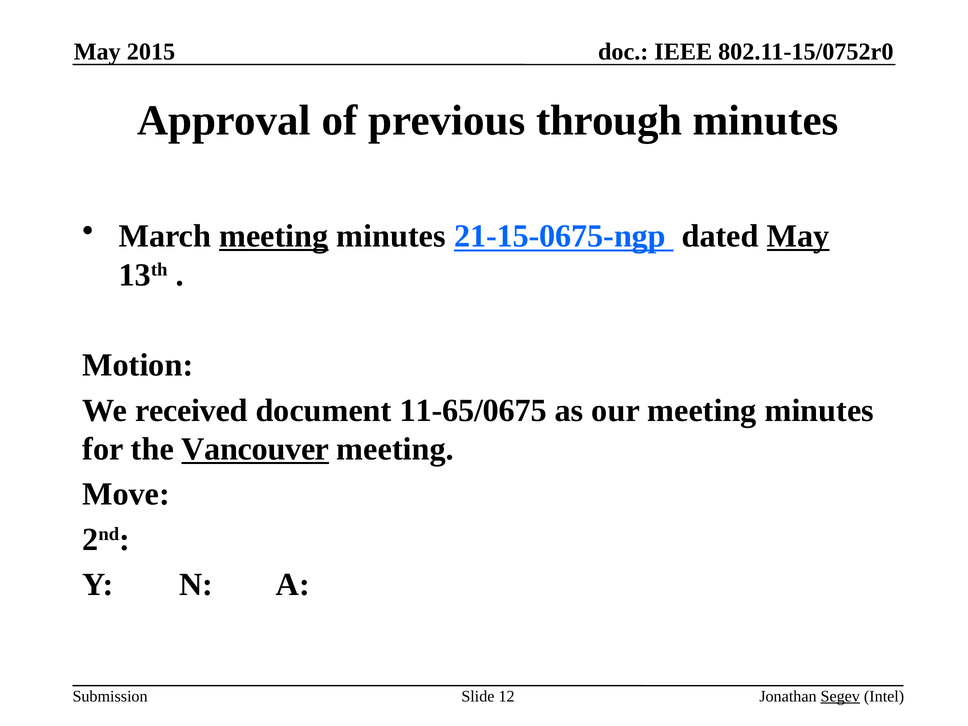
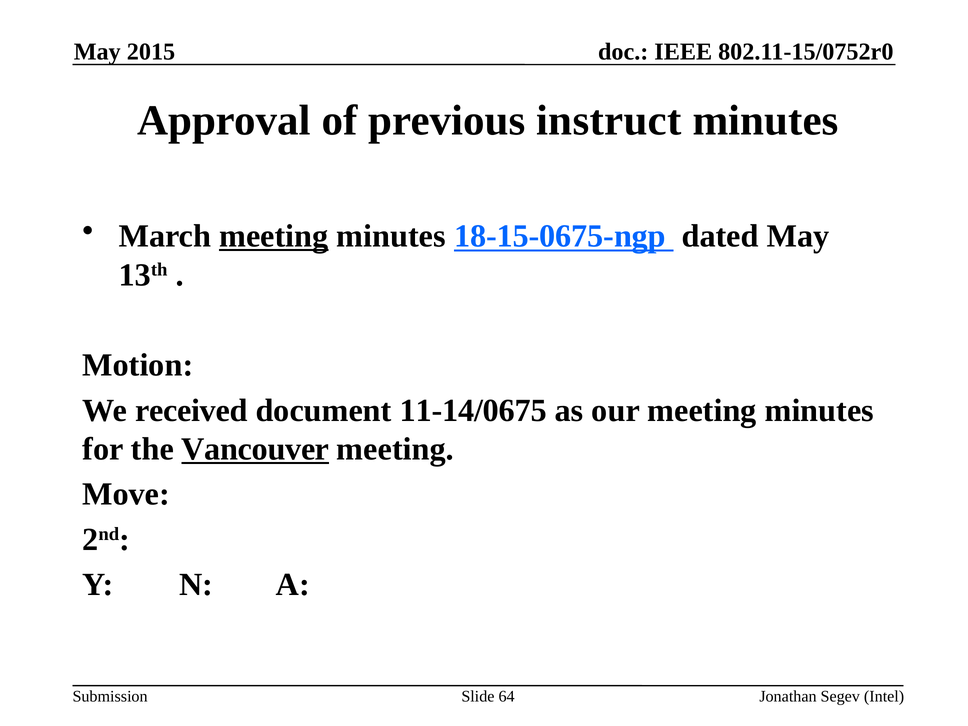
through: through -> instruct (609, 120)
21-15-0675-ngp: 21-15-0675-ngp -> 18-15-0675-ngp (560, 236)
May underline: present -> none (798, 236)
11-65/0675: 11-65/0675 -> 11-14/0675 (473, 410)
12: 12 -> 64 (507, 696)
Segev underline: present -> none (840, 696)
